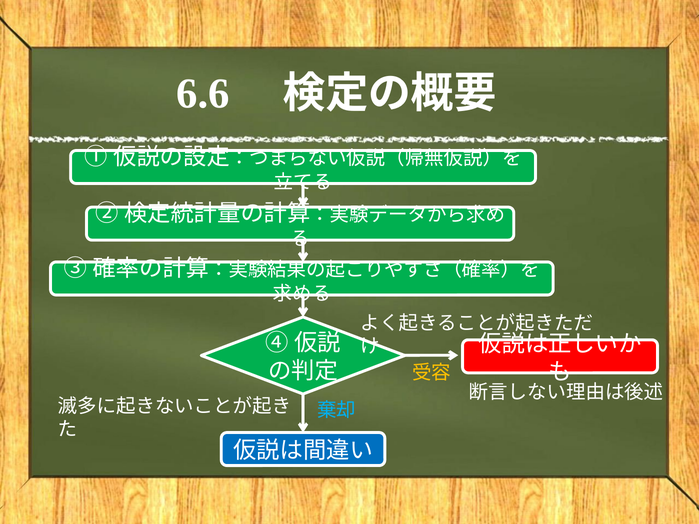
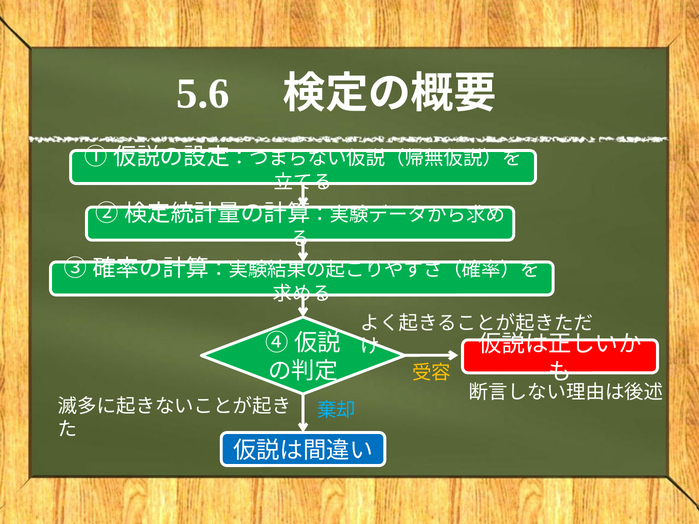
6.6: 6.6 -> 5.6 (203, 94)
